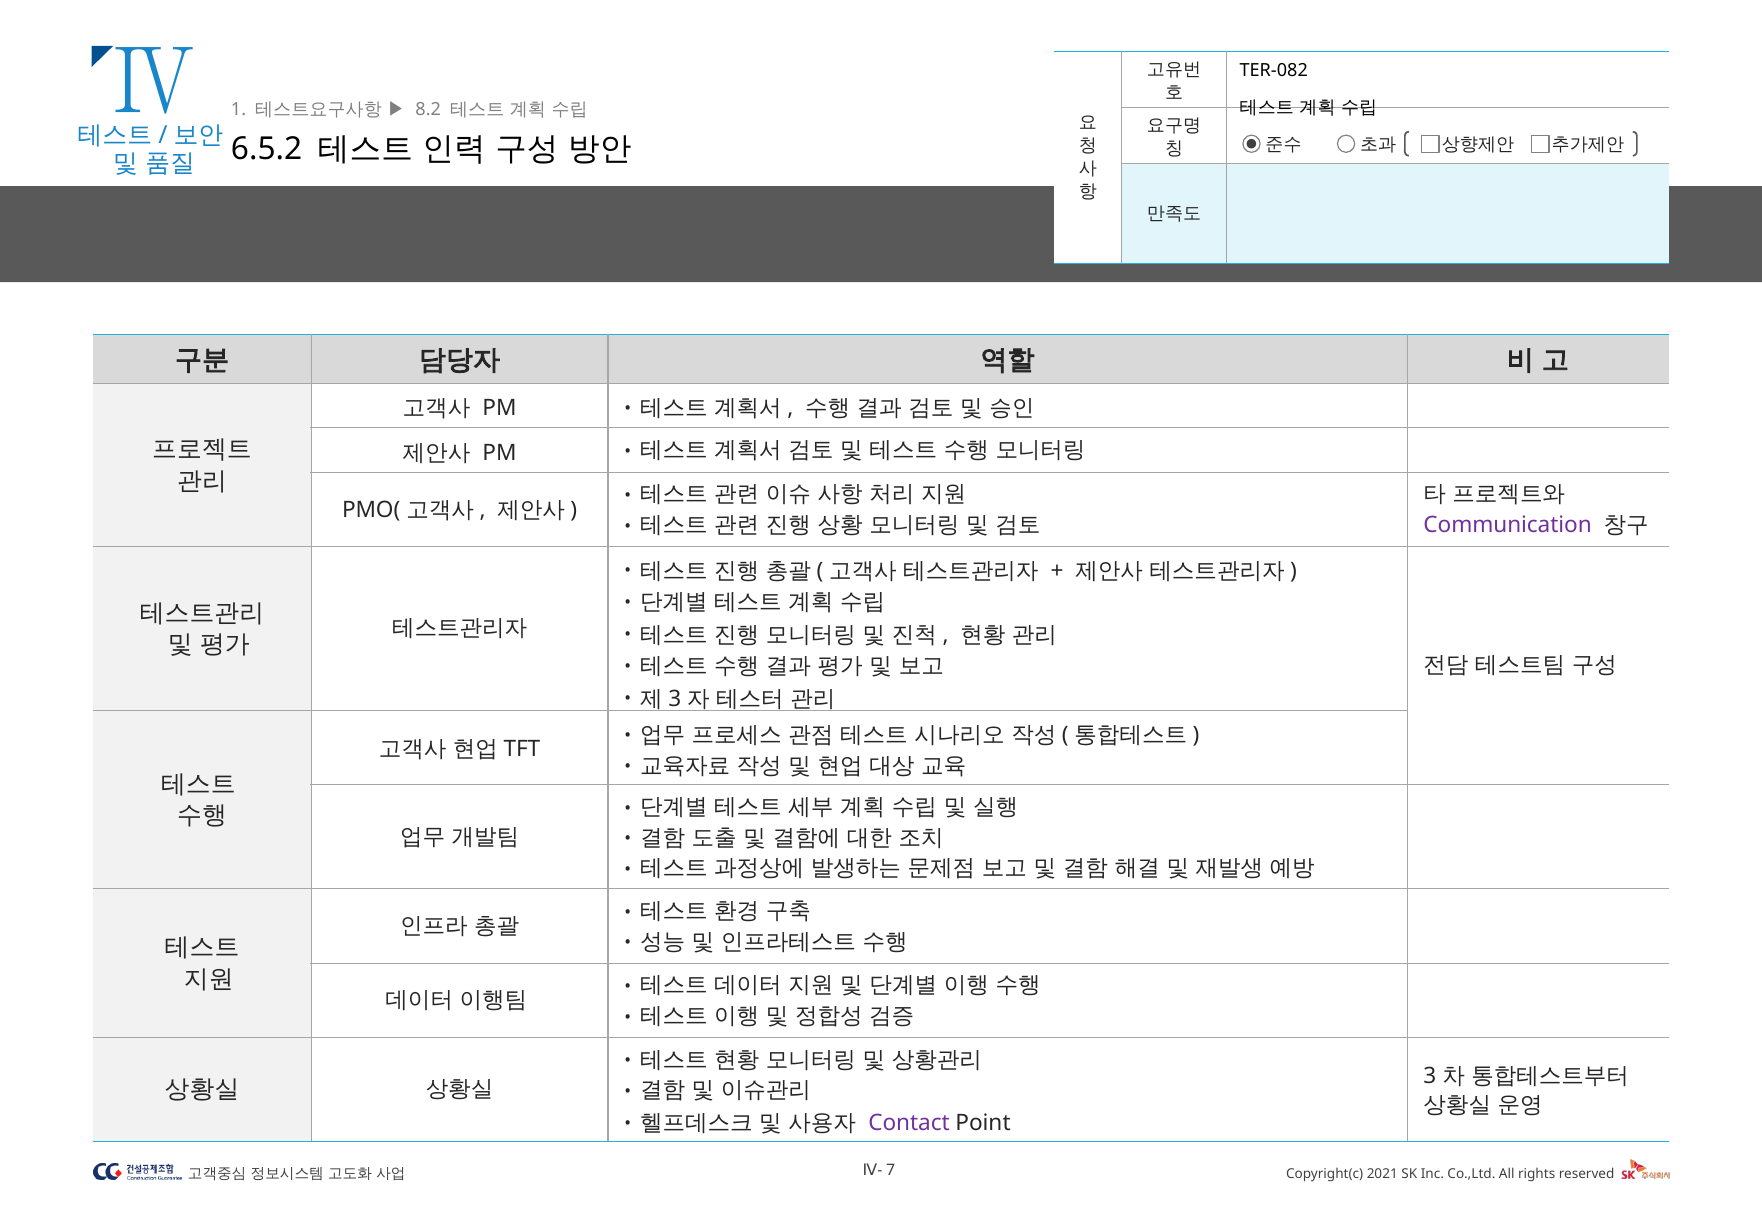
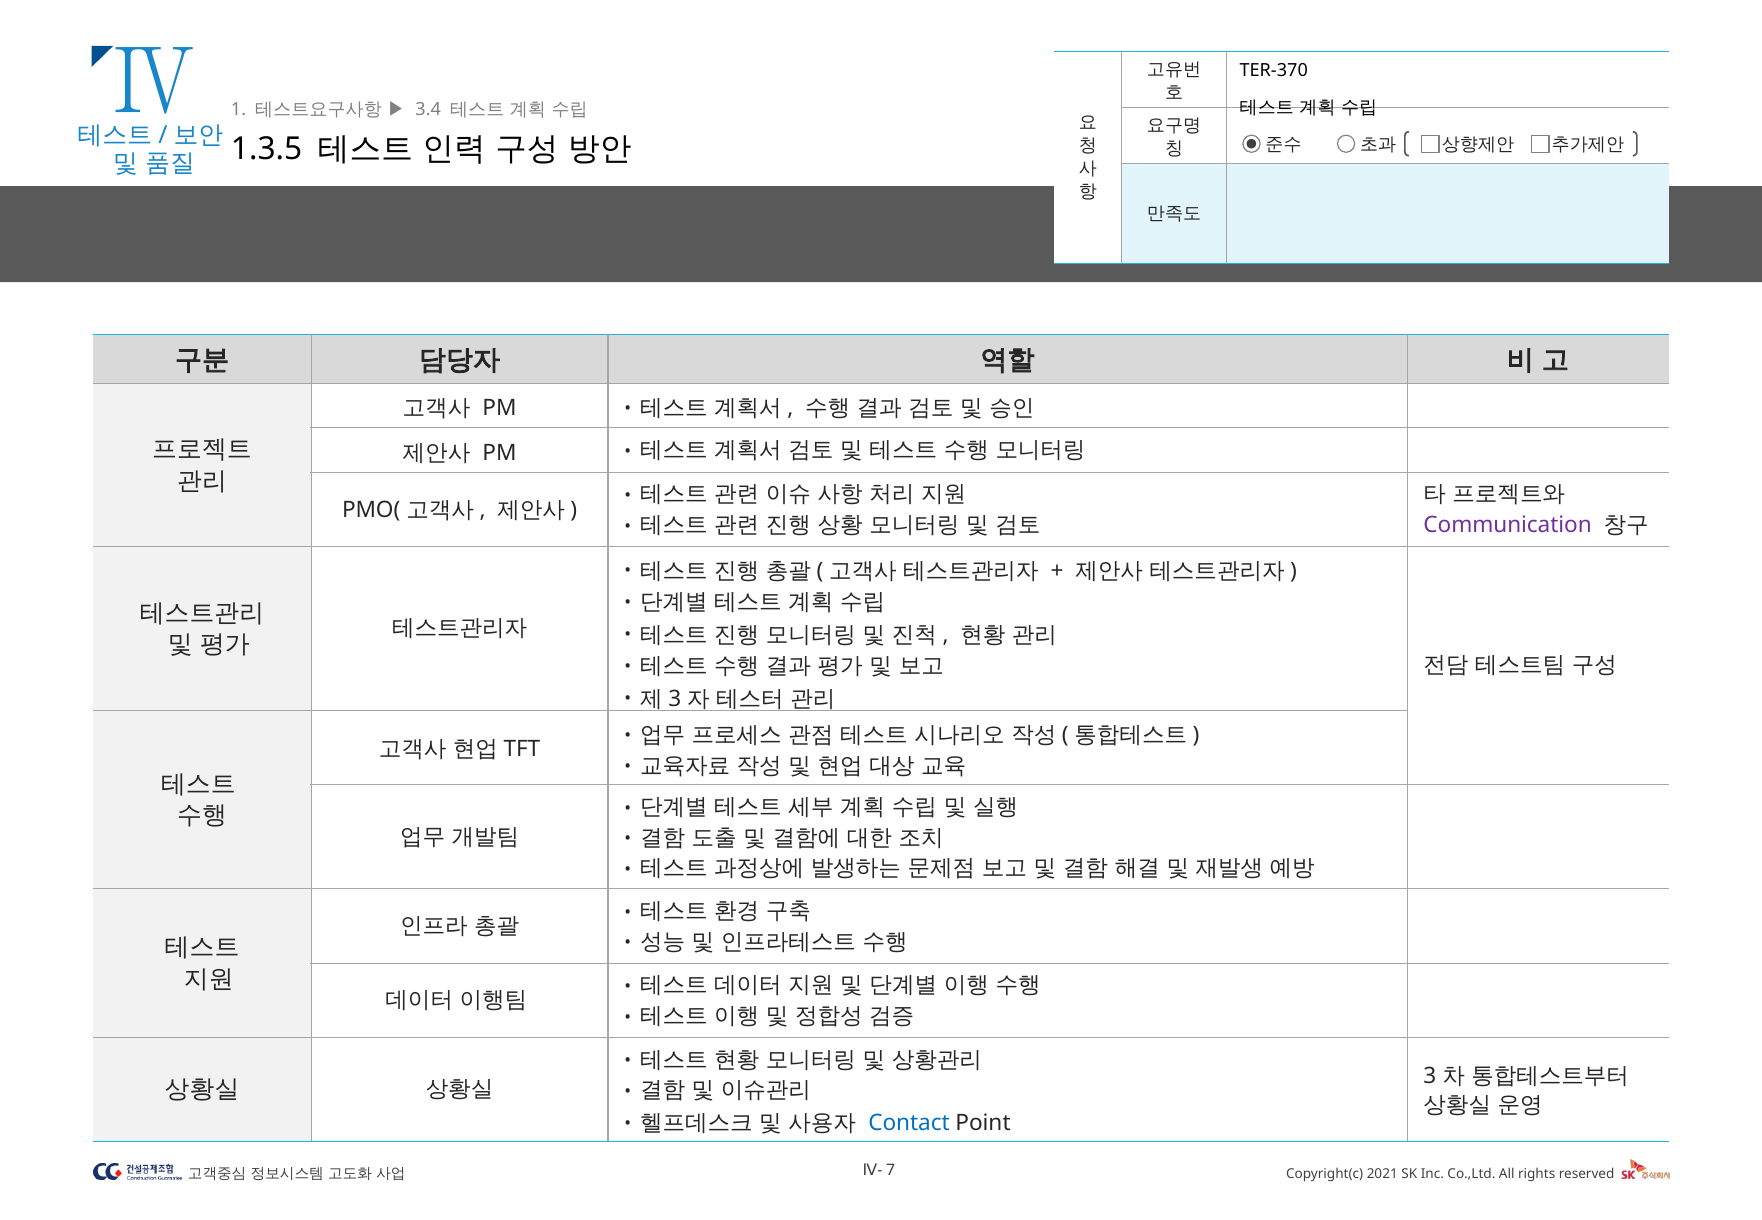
TER-082: TER-082 -> TER-370 (1274, 71)
8.2: 8.2 -> 3.4 (428, 110)
6.5.2: 6.5.2 -> 1.3.5 (267, 149)
Contact colour: purple -> blue (909, 1123)
